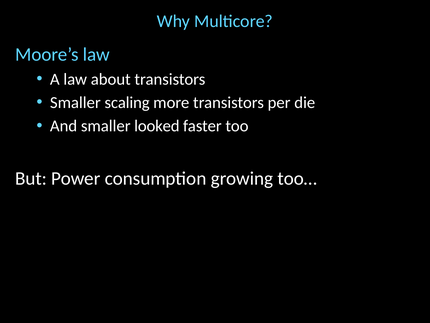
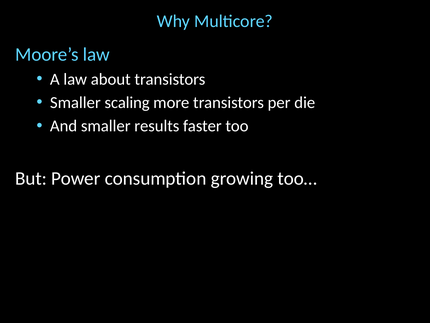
looked: looked -> results (157, 126)
